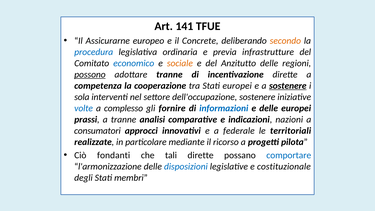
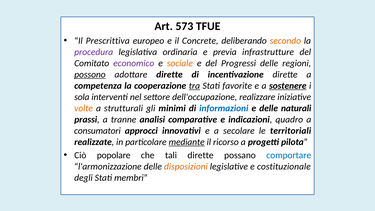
141: 141 -> 573 (184, 26)
Assicurarne: Assicurarne -> Prescrittiva (108, 41)
procedura colour: blue -> purple (94, 52)
economico colour: blue -> purple (134, 63)
Anzitutto: Anzitutto -> Progressi (239, 63)
adottare tranne: tranne -> dirette (169, 74)
tra underline: none -> present (194, 86)
Stati europei: europei -> favorite (237, 86)
dell'occupazione sostenere: sostenere -> realizzare (257, 97)
volte colour: blue -> orange (84, 108)
complesso: complesso -> strutturali (123, 108)
fornire: fornire -> minimi (172, 108)
delle europei: europei -> naturali (296, 108)
nazioni: nazioni -> quadro (289, 119)
federale: federale -> secolare (239, 131)
mediante underline: none -> present (187, 142)
fondanti: fondanti -> popolare (114, 155)
disposizioni colour: blue -> orange (186, 166)
